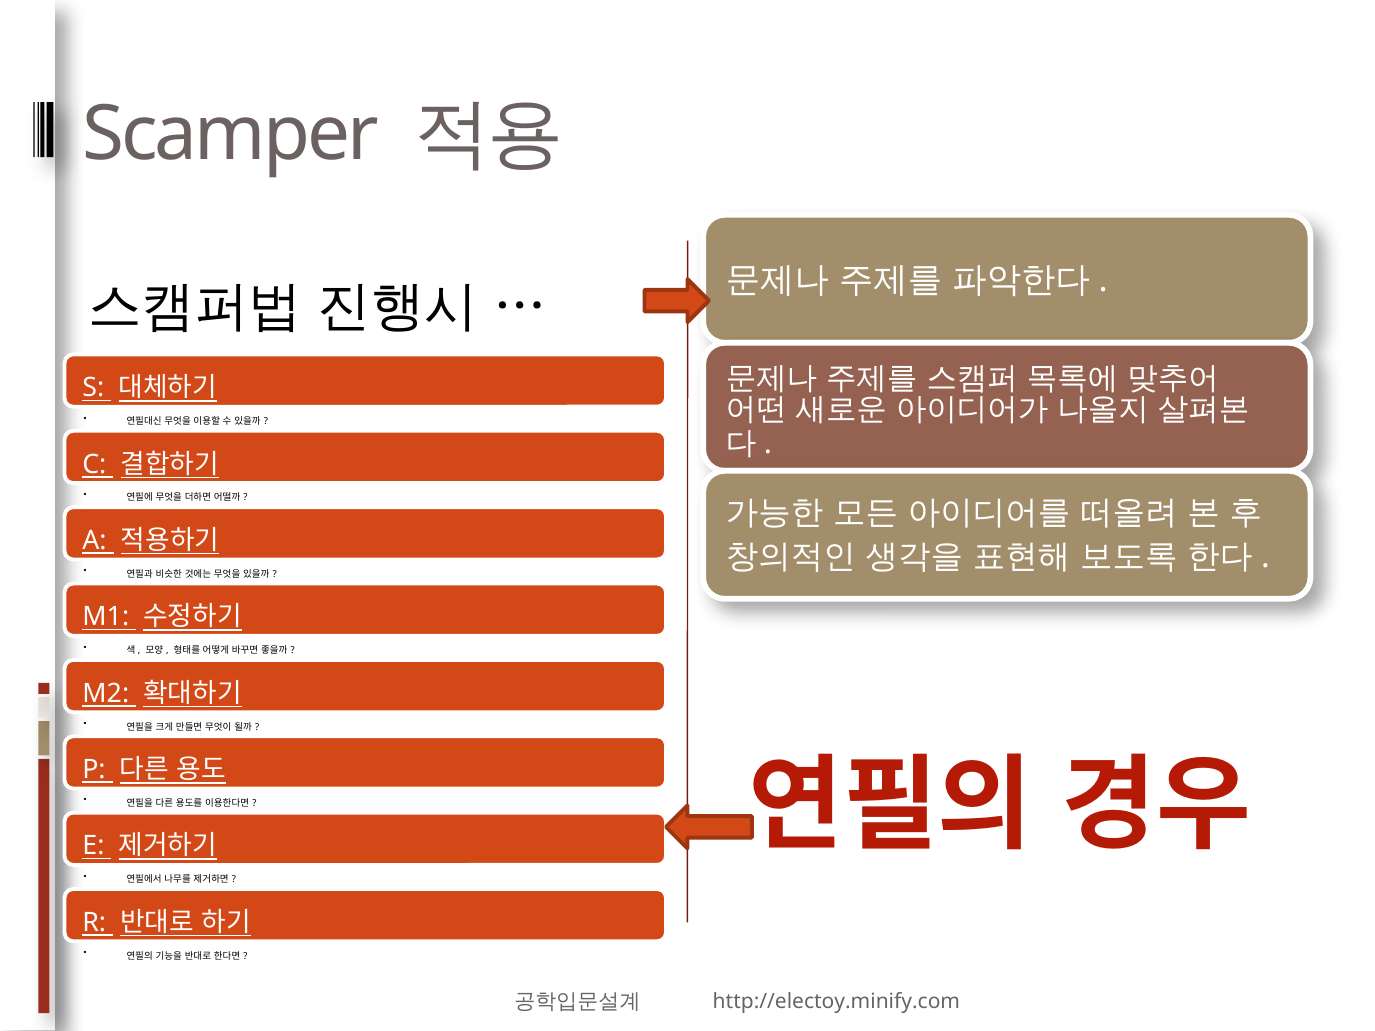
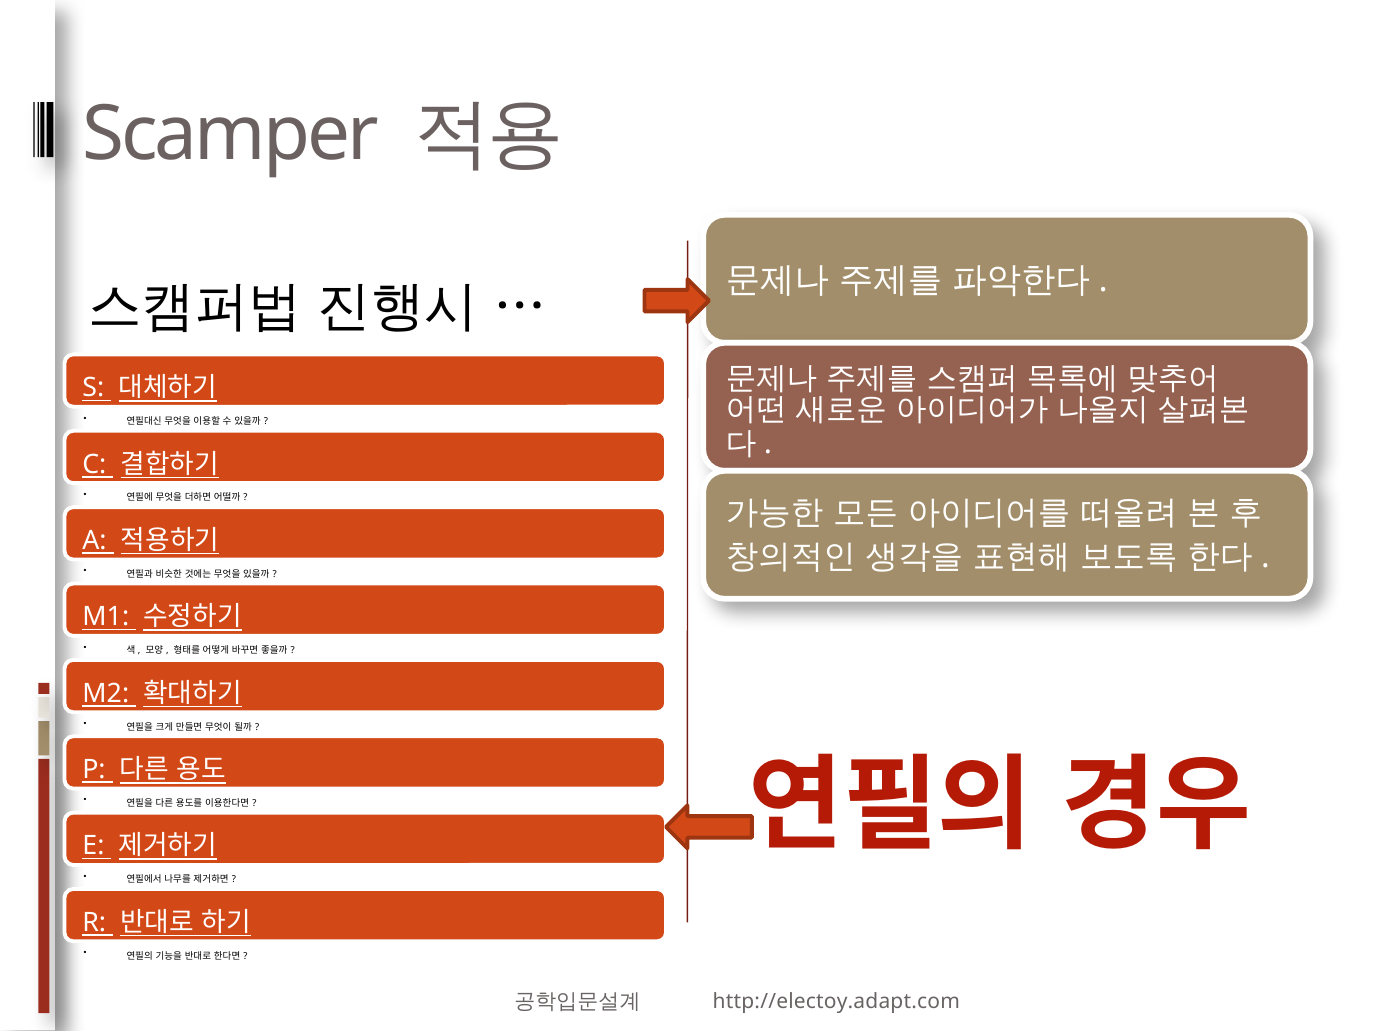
http://electoy.minify.com: http://electoy.minify.com -> http://electoy.adapt.com (836, 1002)
